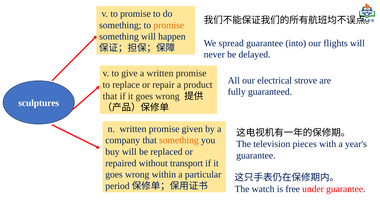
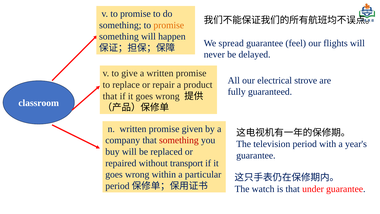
into: into -> feel (296, 43)
sculptures: sculptures -> classroom (39, 103)
something colour: orange -> red (179, 140)
pieces: pieces -> period (305, 144)
is free: free -> that (293, 189)
